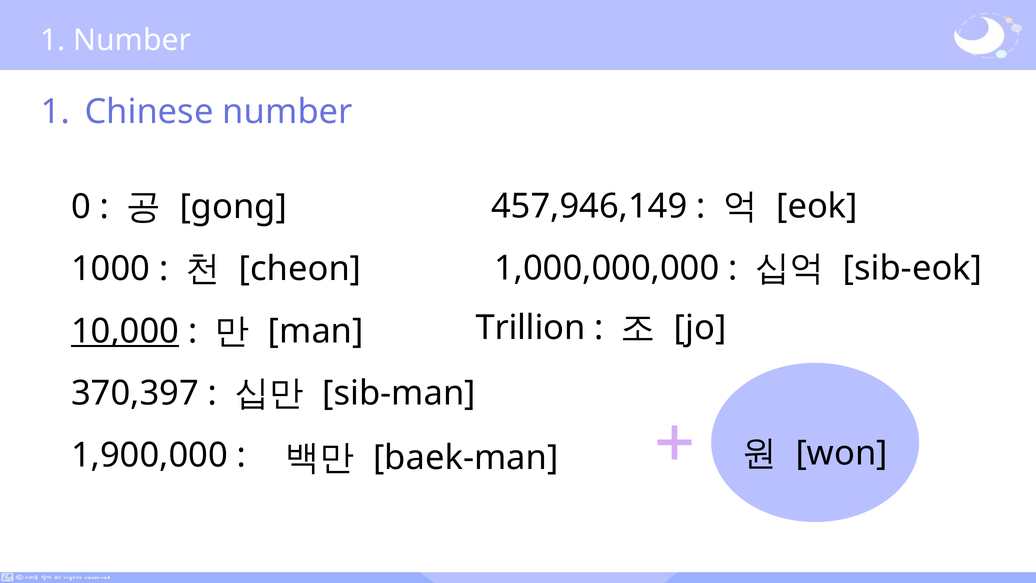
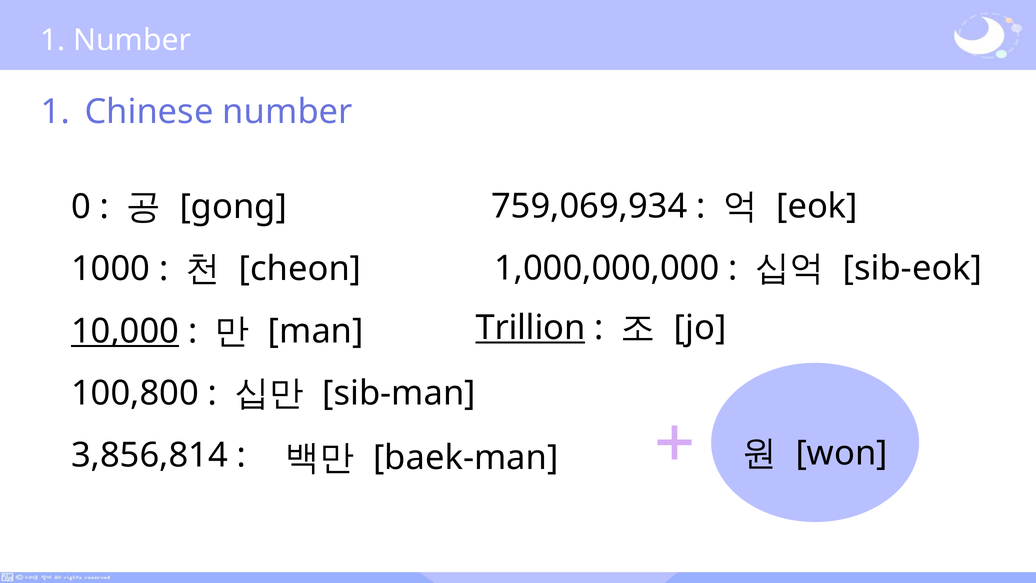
457,946,149: 457,946,149 -> 759,069,934 (589, 206)
Trillion underline: none -> present (530, 328)
370,397: 370,397 -> 100,800 (135, 393)
1,900,000: 1,900,000 -> 3,856,814 (149, 455)
